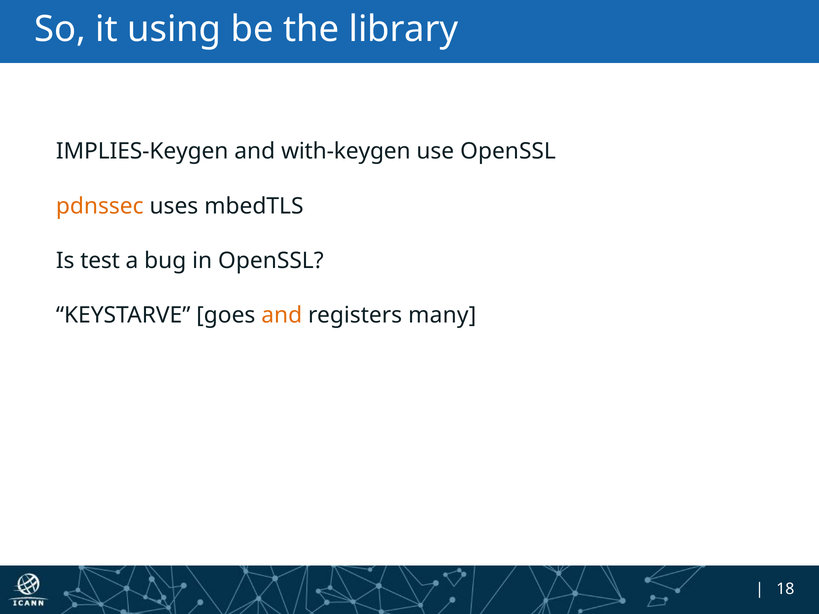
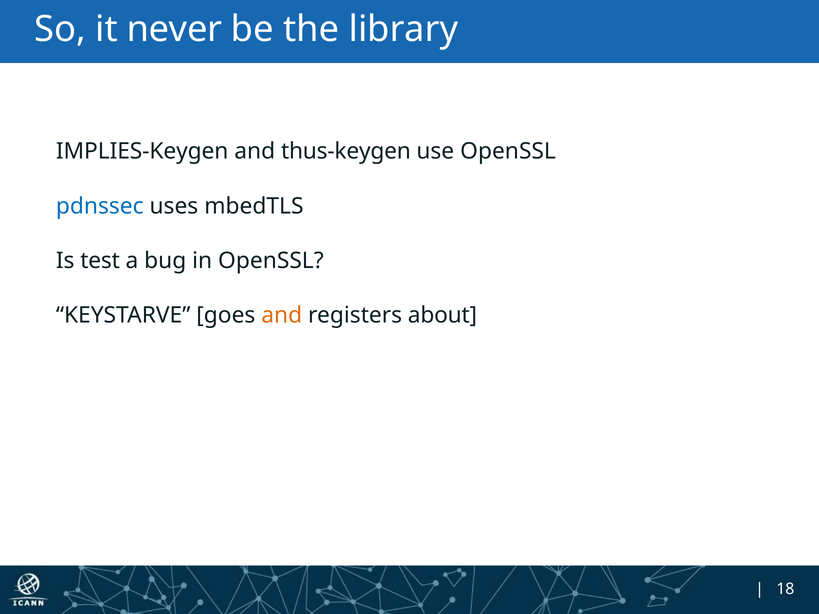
using: using -> never (174, 29)
with-keygen: with-keygen -> thus-keygen (346, 152)
pdnssec colour: orange -> blue (100, 206)
many: many -> about (442, 315)
